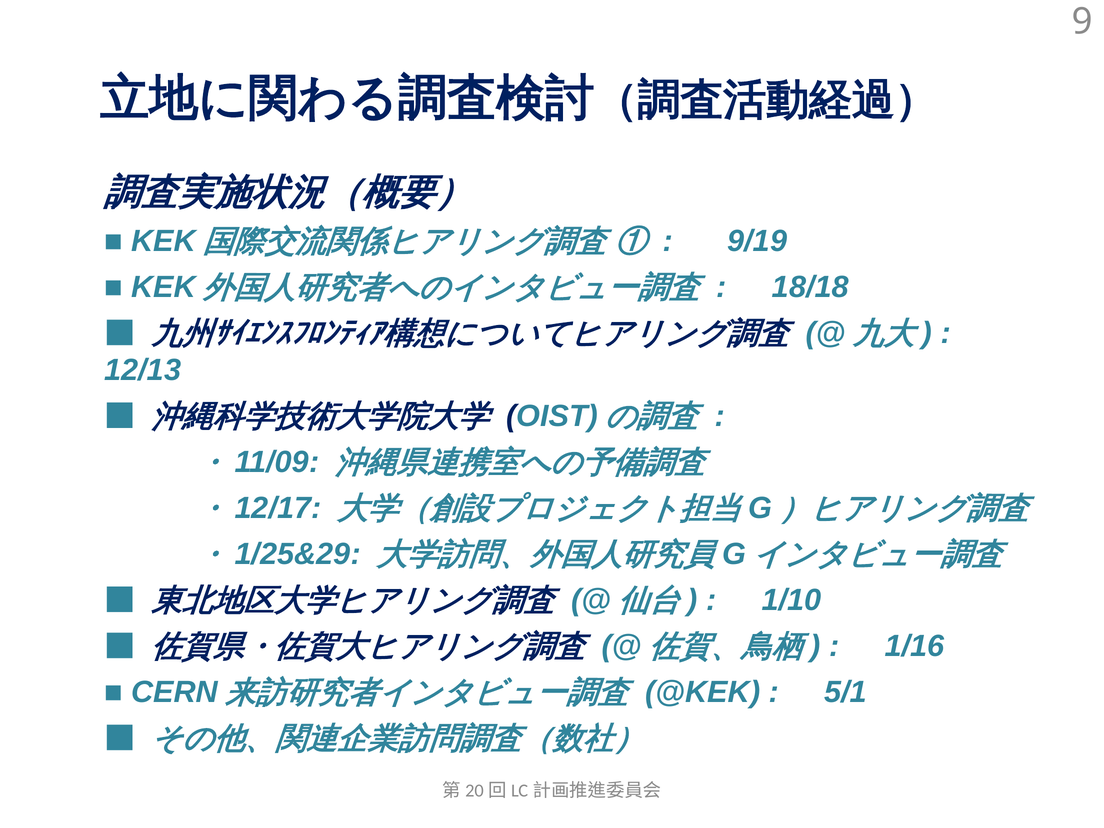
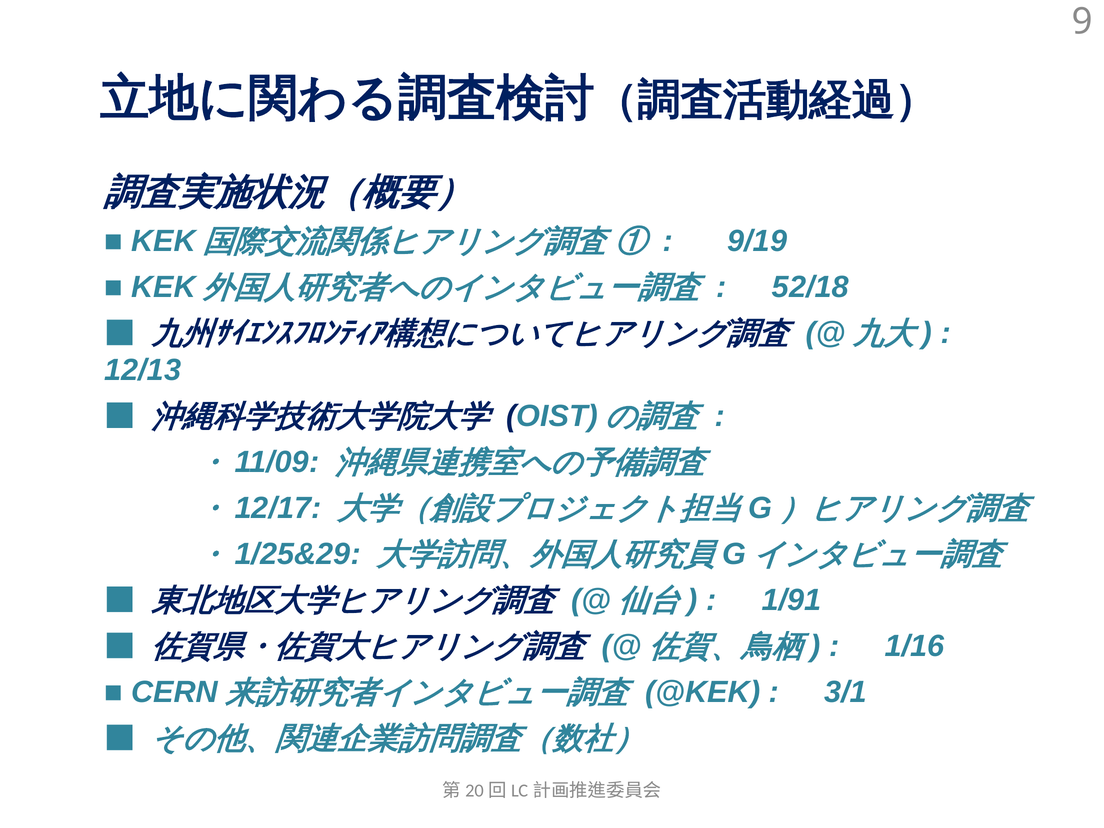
18/18: 18/18 -> 52/18 (810, 287)
1/10: 1/10 -> 1/91 (792, 600)
5/1: 5/1 -> 3/1 (846, 692)
